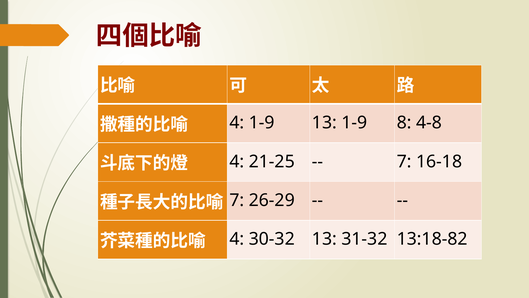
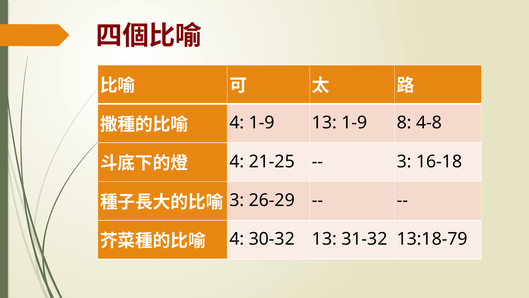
7: 7 -> 3 (404, 161)
7: 7 -> 3 (237, 200)
13:18-82: 13:18-82 -> 13:18-79 (432, 239)
